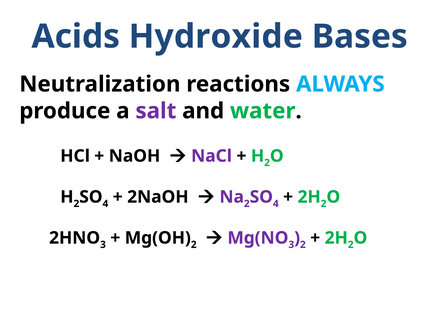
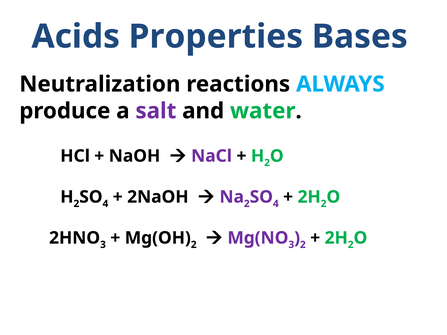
Hydroxide: Hydroxide -> Properties (216, 37)
